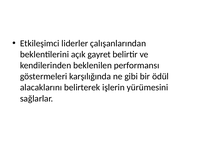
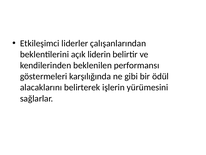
gayret: gayret -> liderin (99, 54)
